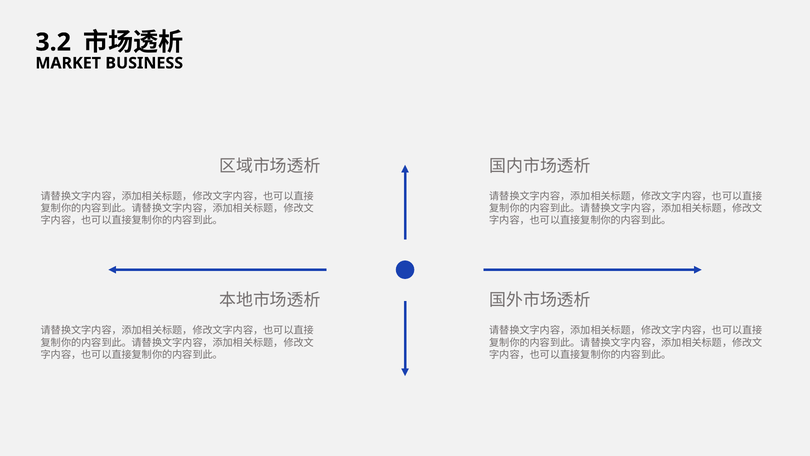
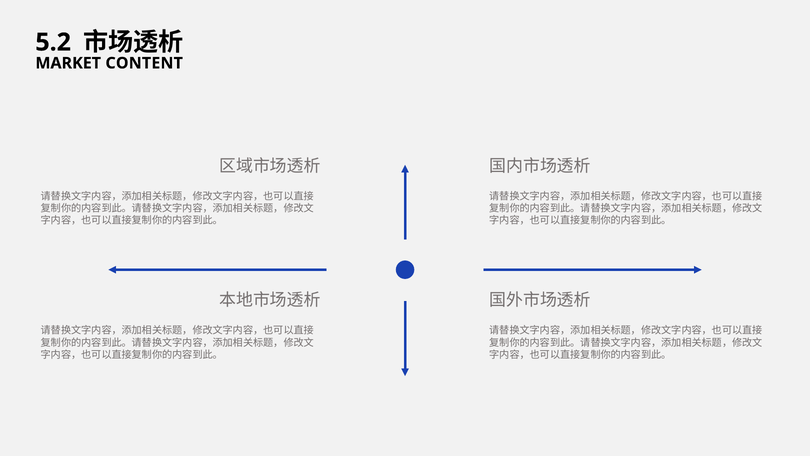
3.2: 3.2 -> 5.2 (53, 42)
BUSINESS: BUSINESS -> CONTENT (144, 63)
